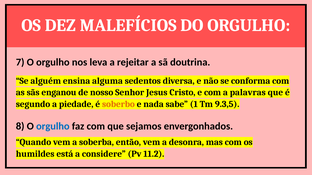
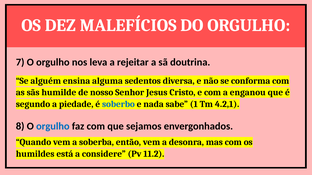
enganou: enganou -> humilde (59, 93)
palavras: palavras -> enganou (248, 93)
soberbo colour: orange -> blue (118, 104)
9.3,5: 9.3,5 -> 4.2,1 (227, 104)
